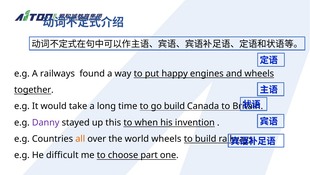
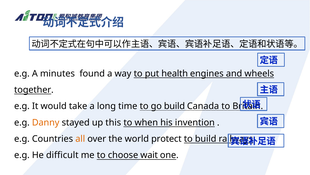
A railways: railways -> minutes (57, 73)
happy: happy -> health (175, 73)
Danny colour: purple -> orange (46, 122)
world wheels: wheels -> protect (166, 138)
part: part -> wait (149, 155)
